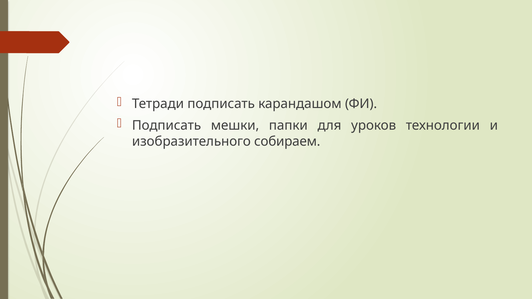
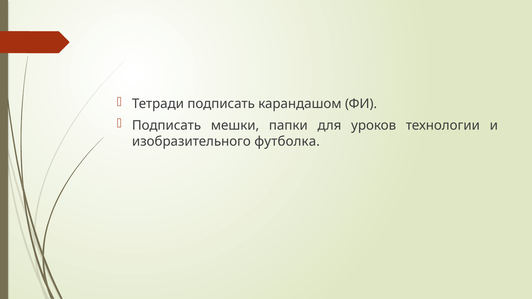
собираем: собираем -> футболка (287, 141)
